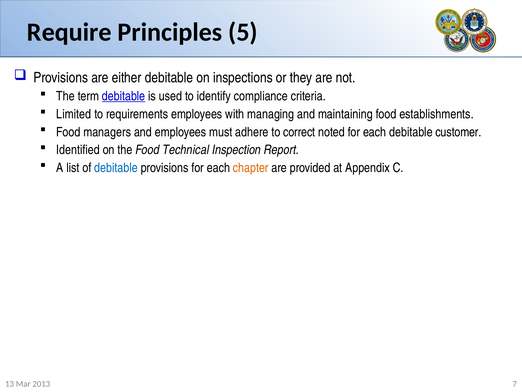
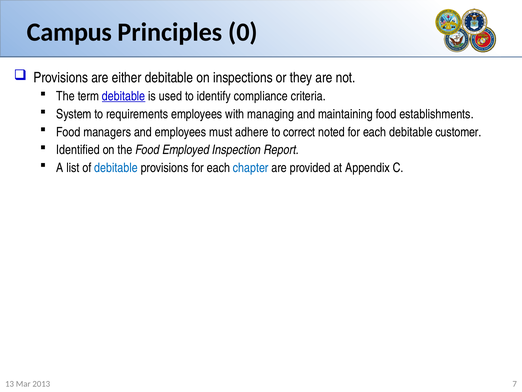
Require: Require -> Campus (69, 32)
5: 5 -> 0 (243, 32)
Limited: Limited -> System (74, 114)
Technical: Technical -> Employed (186, 150)
chapter colour: orange -> blue (251, 168)
